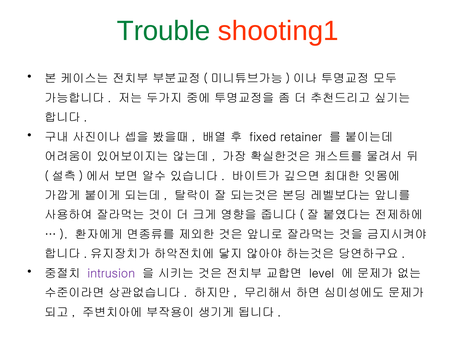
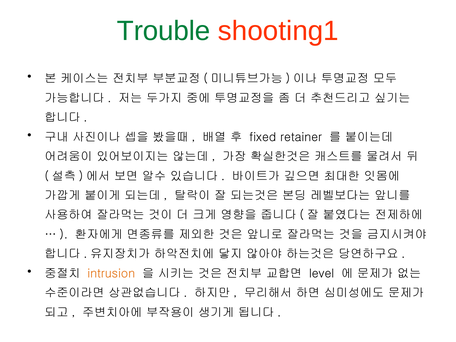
intrusion colour: purple -> orange (111, 273)
